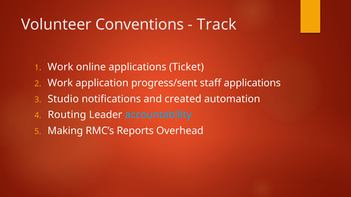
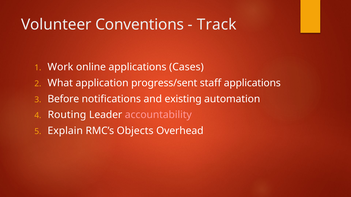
Ticket: Ticket -> Cases (186, 67)
Work: Work -> What (60, 83)
Studio: Studio -> Before (63, 99)
created: created -> existing (183, 99)
accountability colour: light blue -> pink (158, 115)
Making: Making -> Explain (65, 131)
Reports: Reports -> Objects (135, 131)
